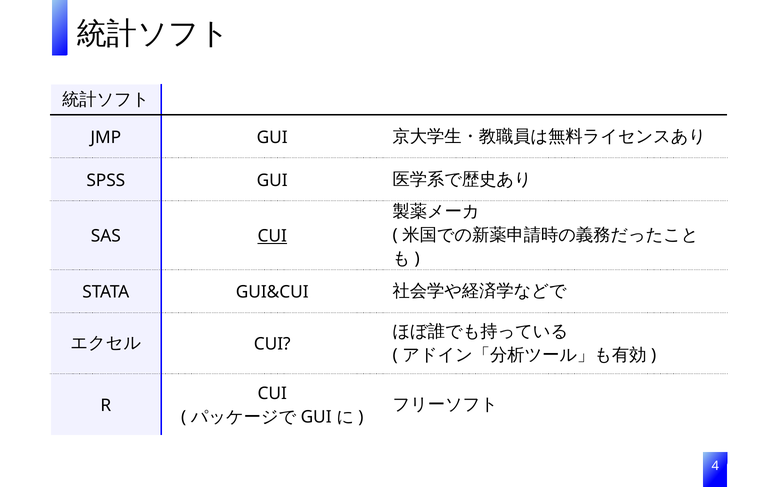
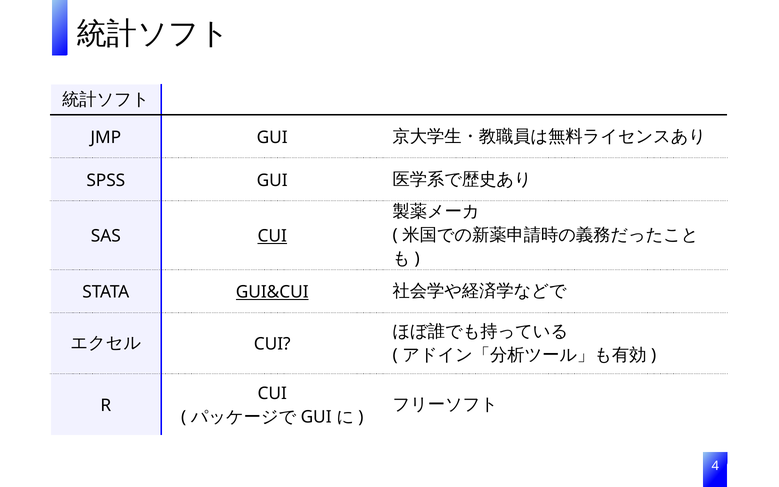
GUI&CUI underline: none -> present (272, 292)
